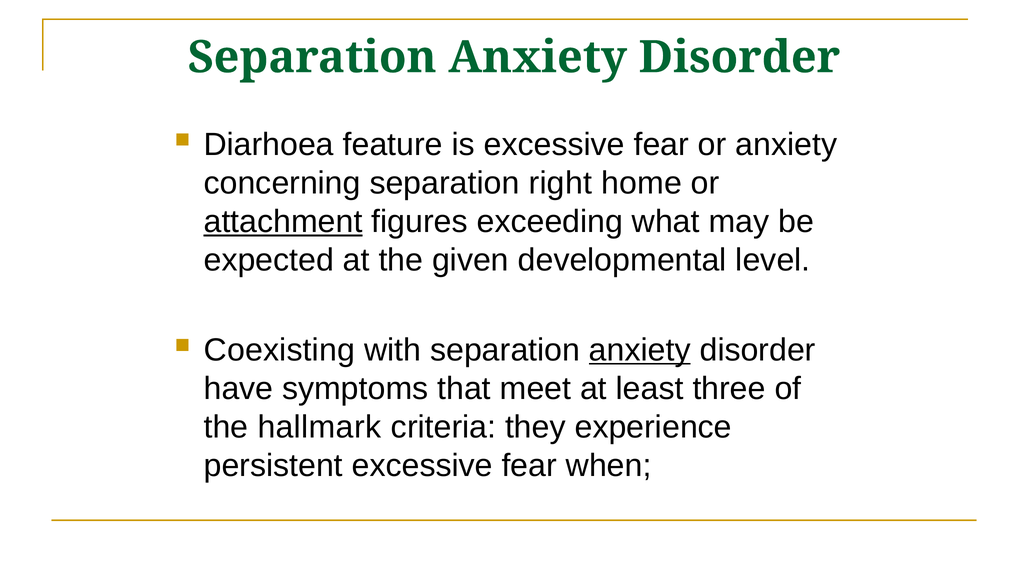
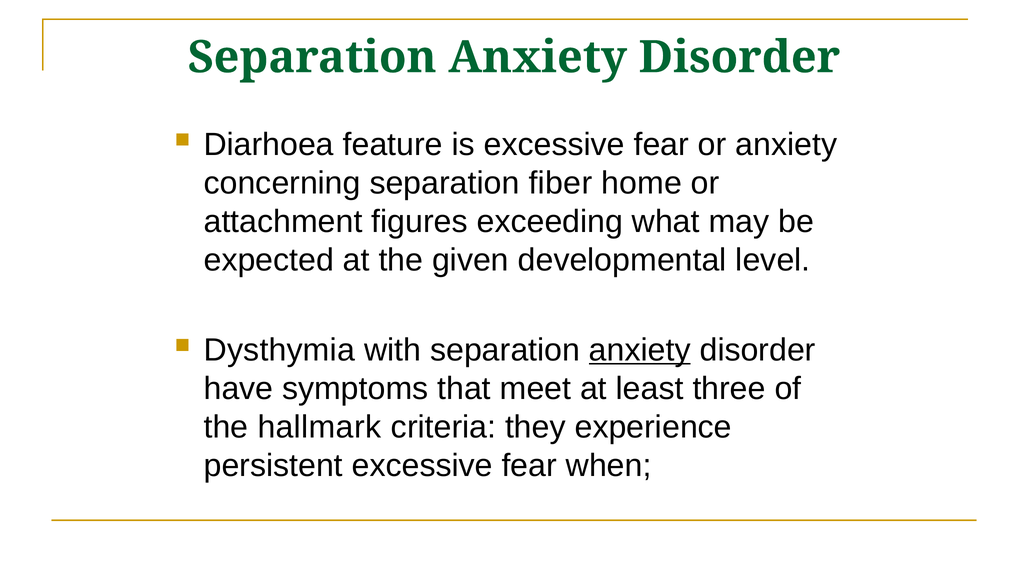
right: right -> fiber (560, 183)
attachment underline: present -> none (283, 222)
Coexisting: Coexisting -> Dysthymia (279, 350)
